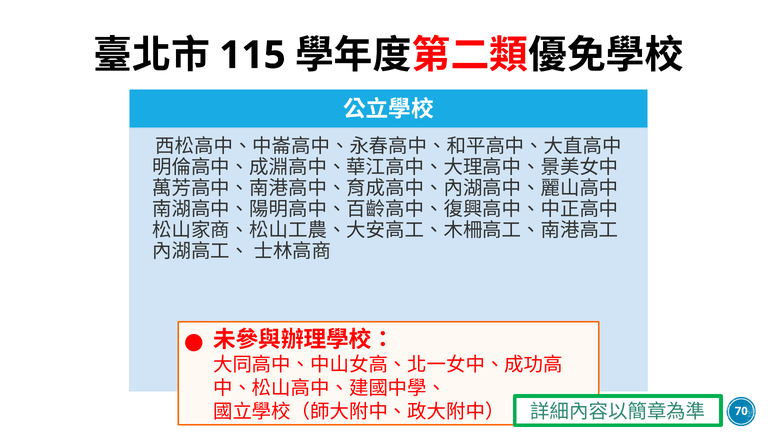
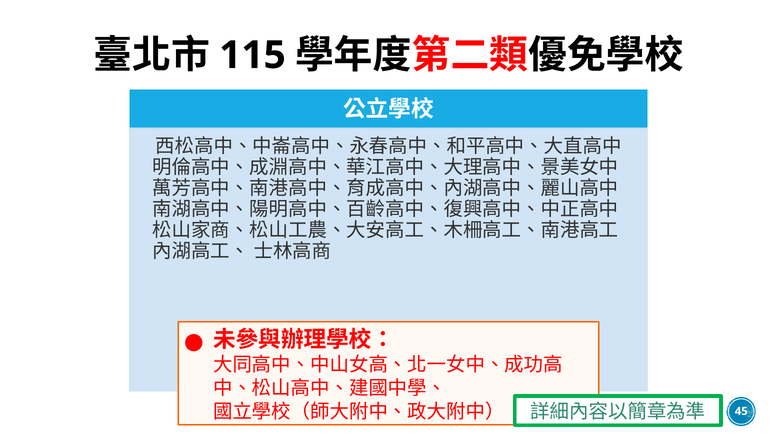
70: 70 -> 45 (741, 411)
